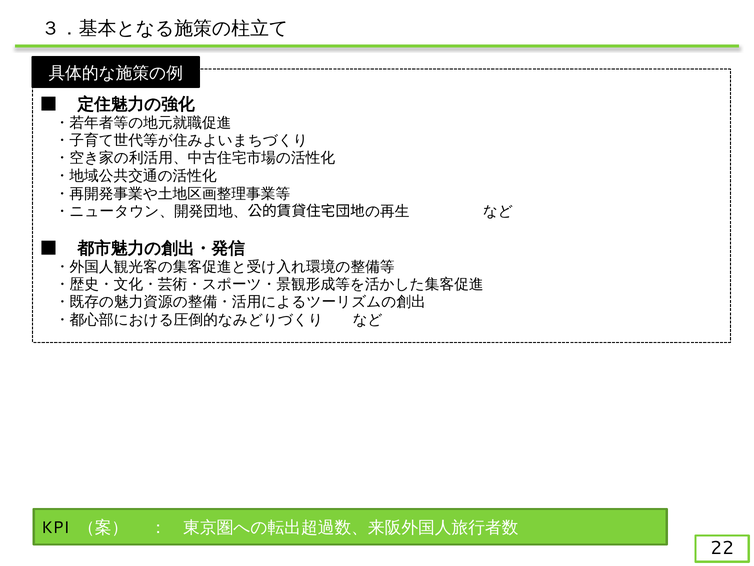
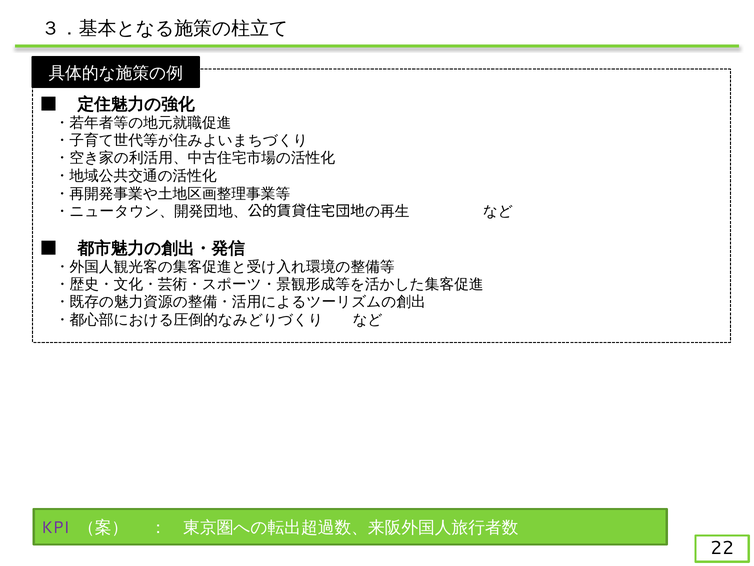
KPI colour: black -> purple (55, 527)
